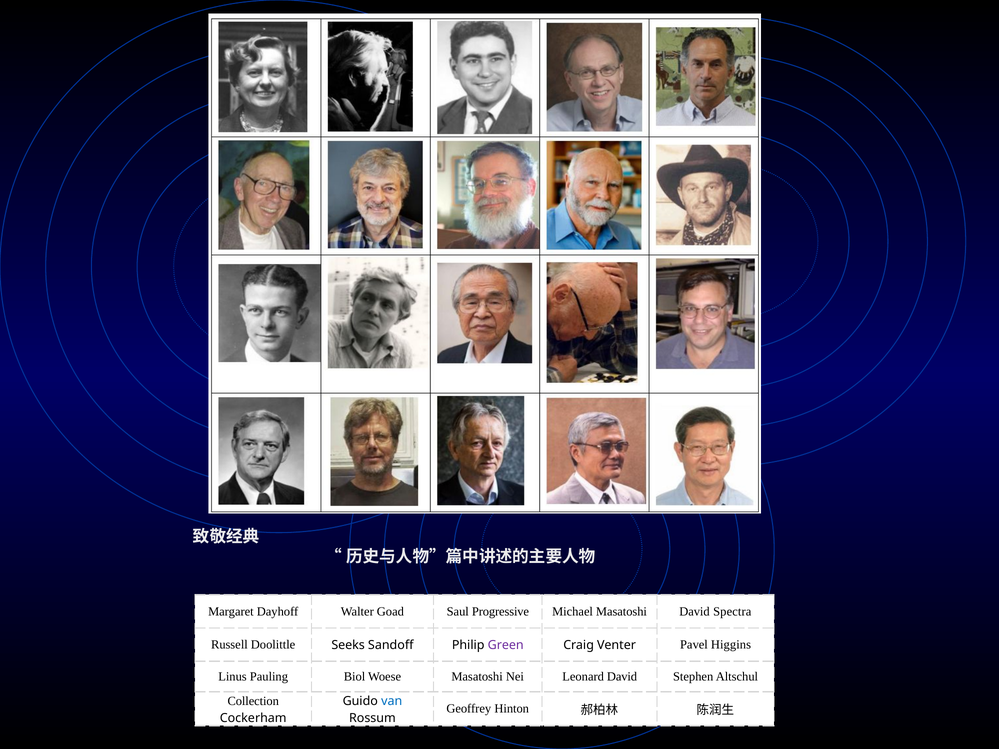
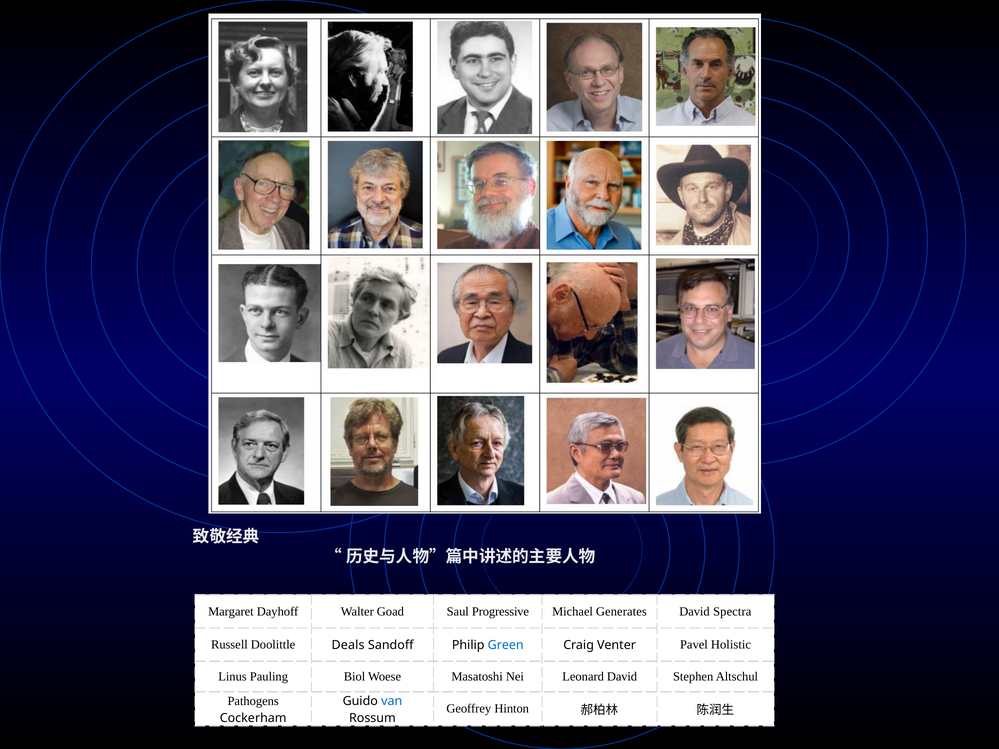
Michael Masatoshi: Masatoshi -> Generates (621, 612)
Seeks: Seeks -> Deals (348, 645)
Green colour: purple -> blue (506, 645)
Higgins: Higgins -> Holistic (731, 645)
Collection: Collection -> Pathogens (253, 701)
